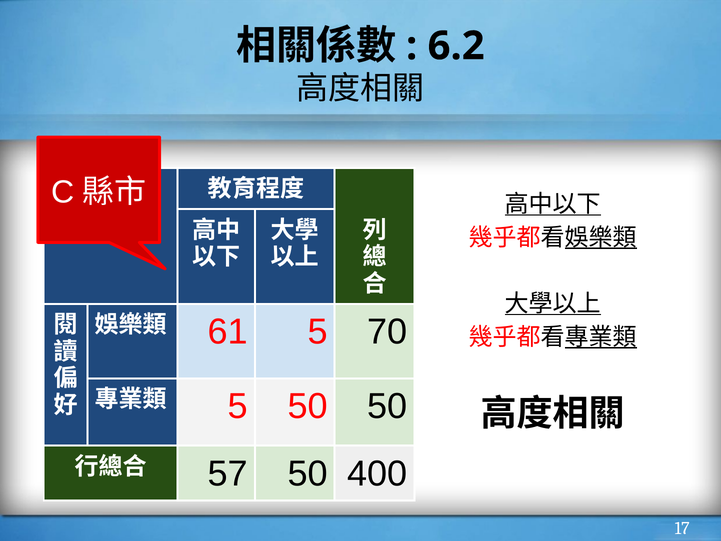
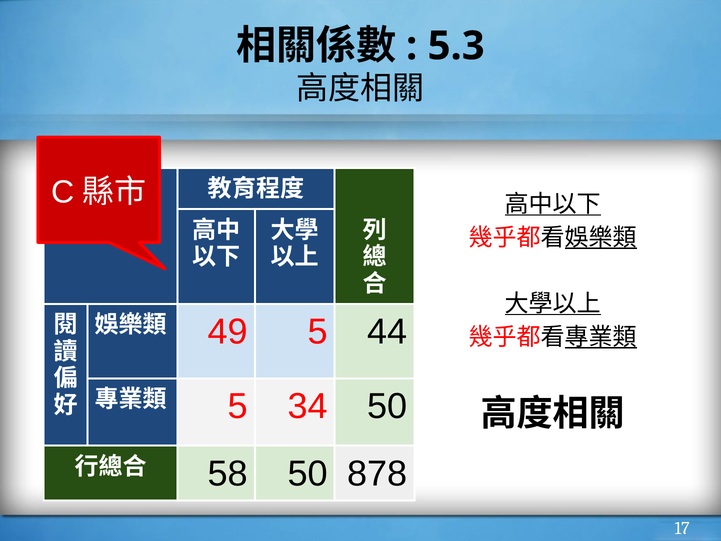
6.2: 6.2 -> 5.3 (456, 46)
61: 61 -> 49 (228, 332)
70: 70 -> 44 (387, 332)
5 50: 50 -> 34 (308, 406)
57: 57 -> 58 (228, 473)
400: 400 -> 878 (377, 473)
